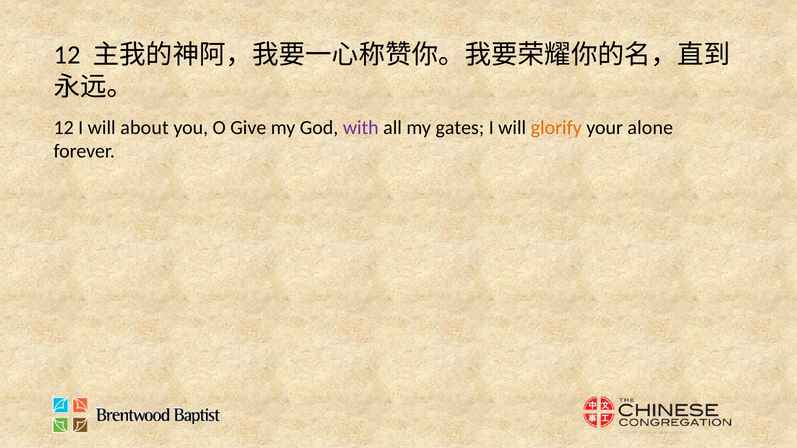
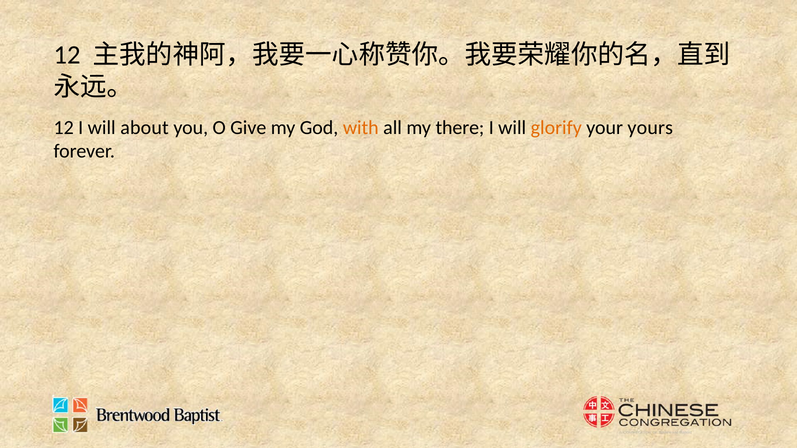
with colour: purple -> orange (361, 128)
gates: gates -> there (460, 128)
alone: alone -> yours (650, 128)
